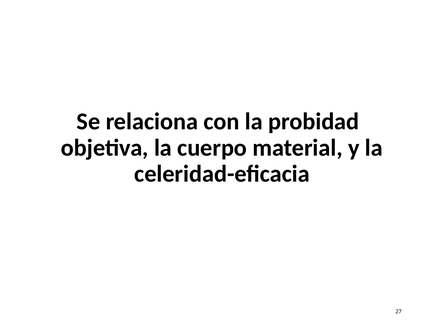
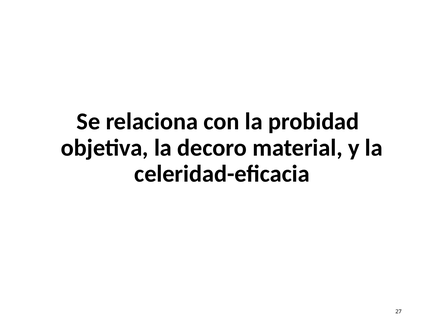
cuerpo: cuerpo -> decoro (212, 148)
